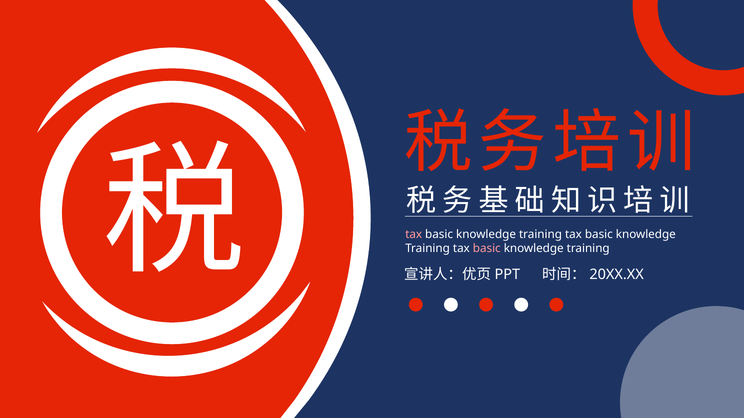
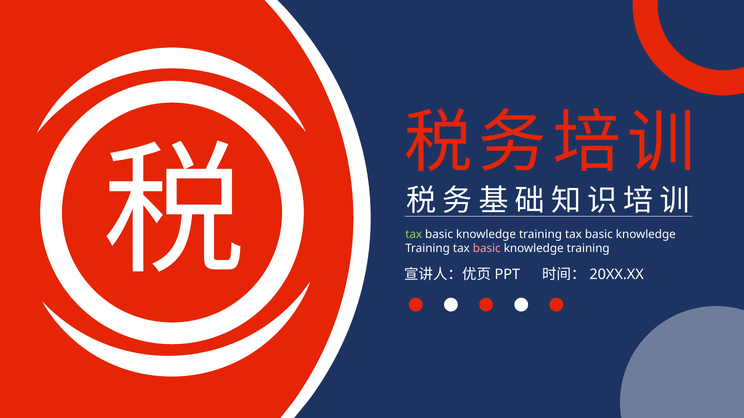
tax colour: pink -> light green (414, 235)
